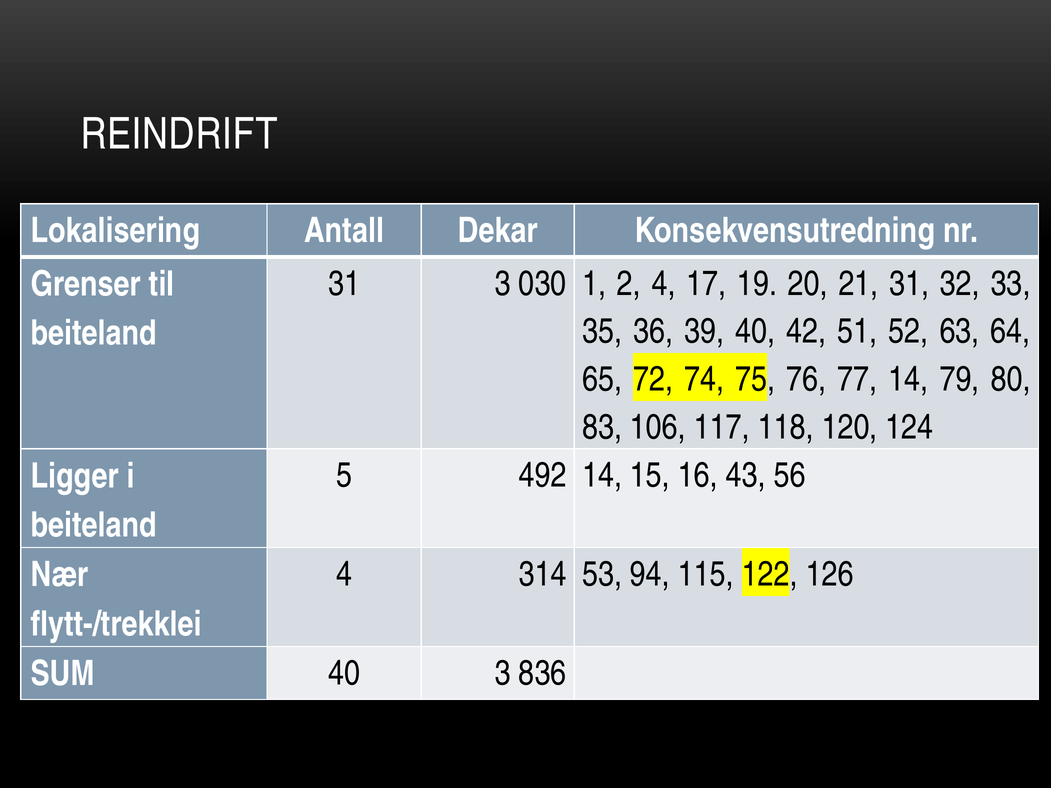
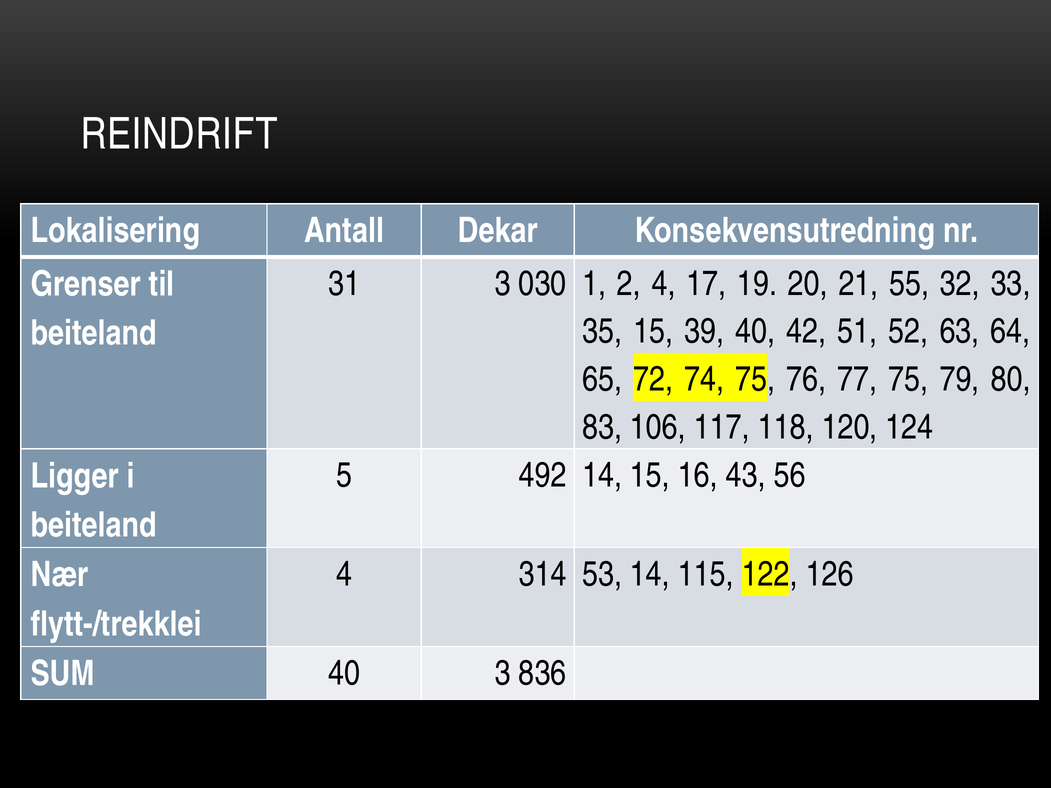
21 31: 31 -> 55 (909, 284)
35 36: 36 -> 15 (653, 332)
77 14: 14 -> 75 (908, 380)
53 94: 94 -> 14 (650, 574)
